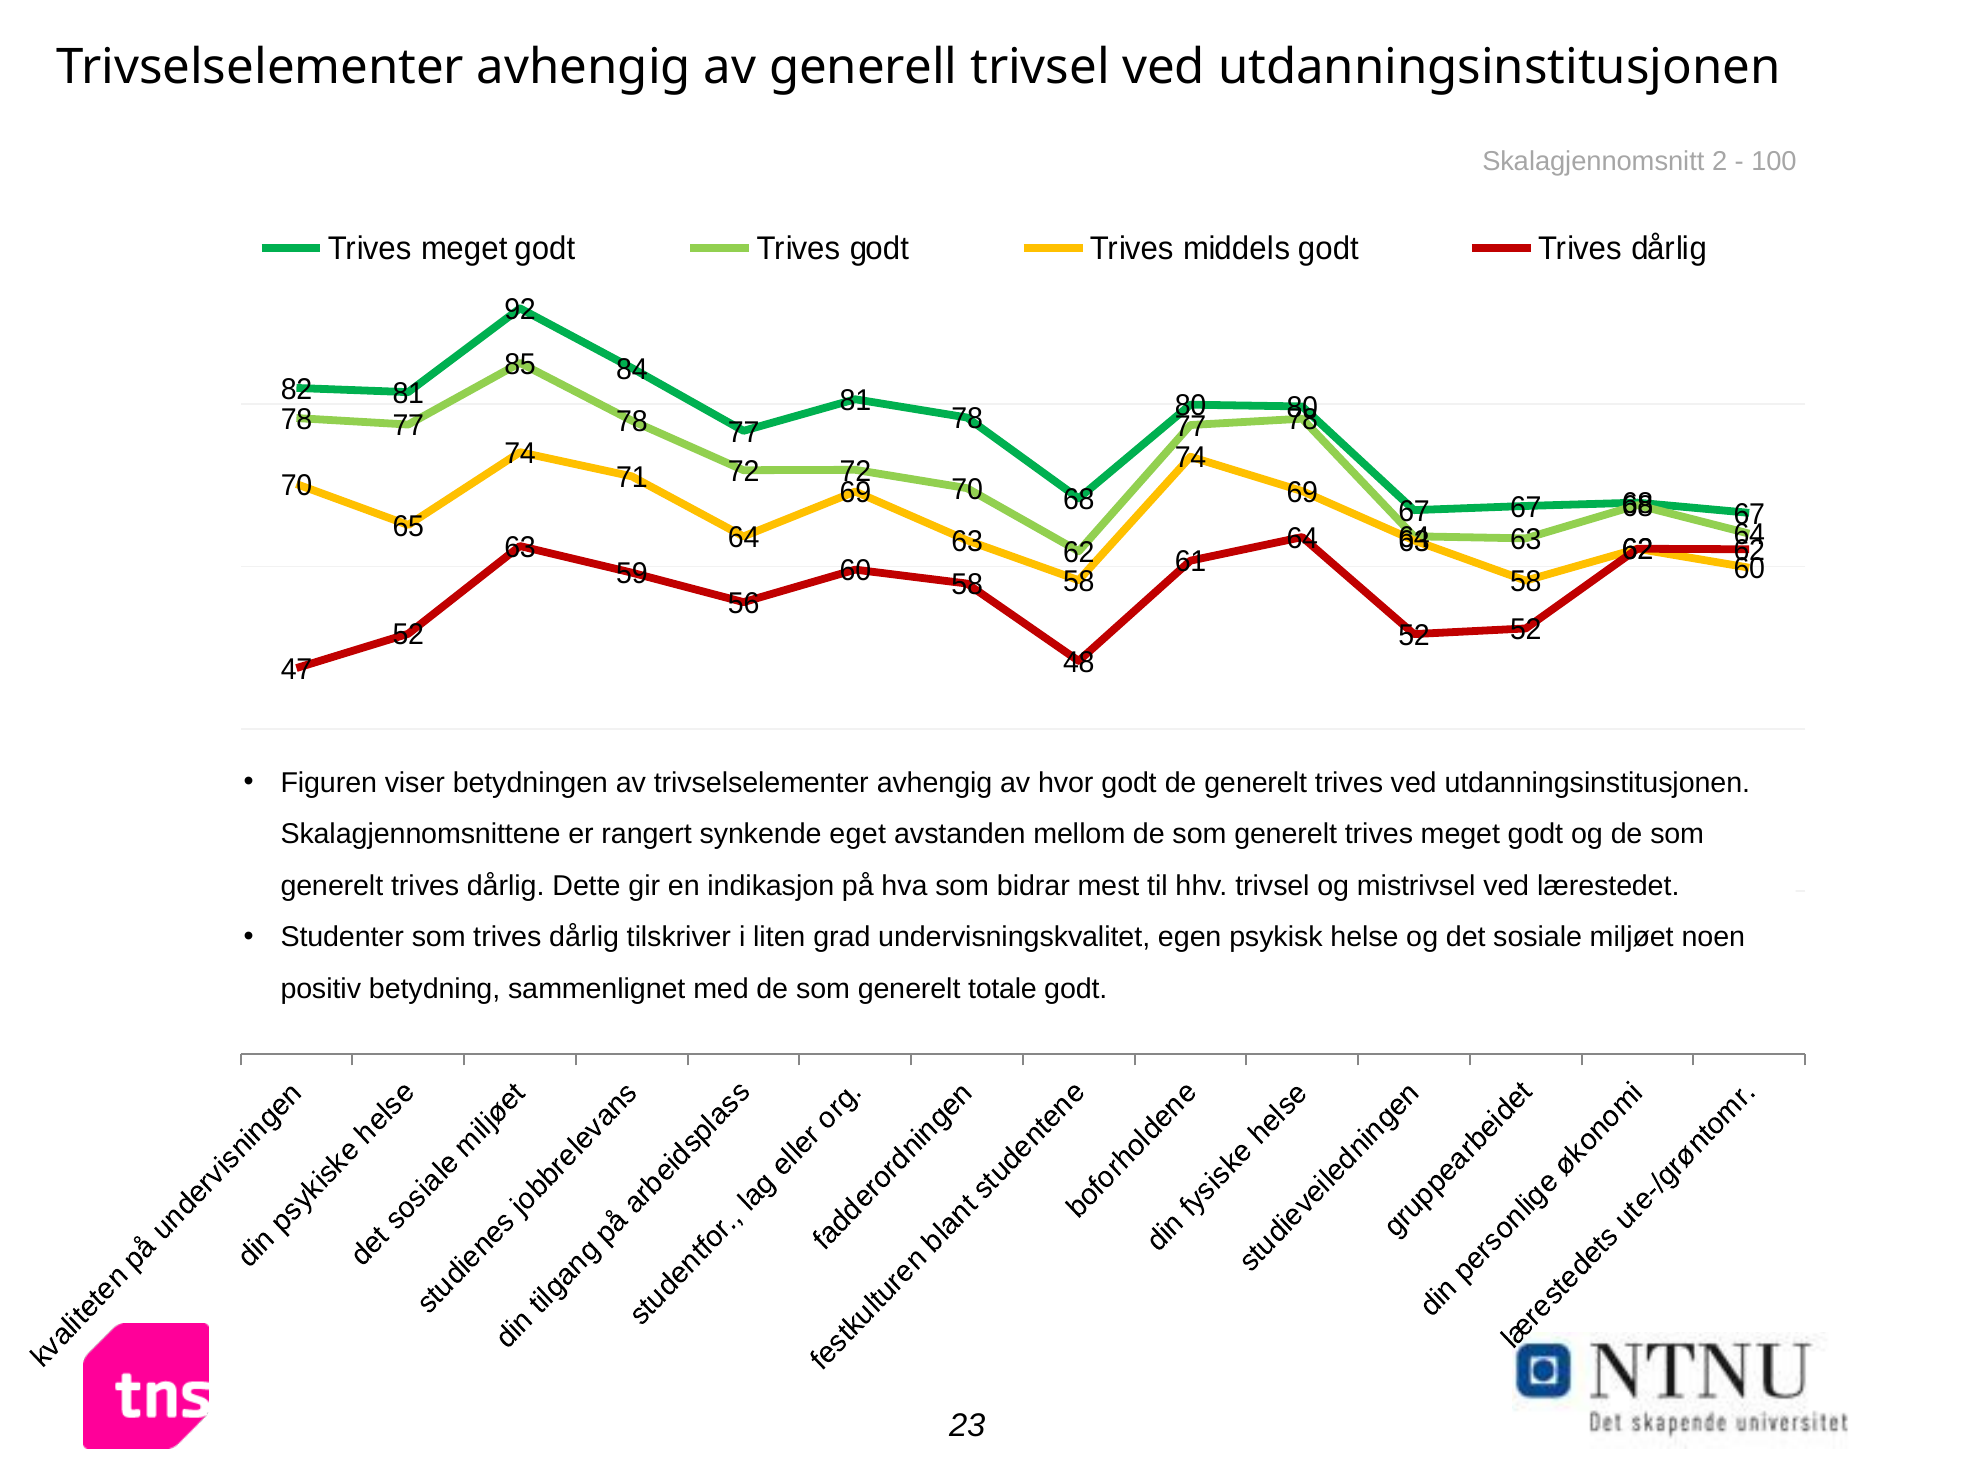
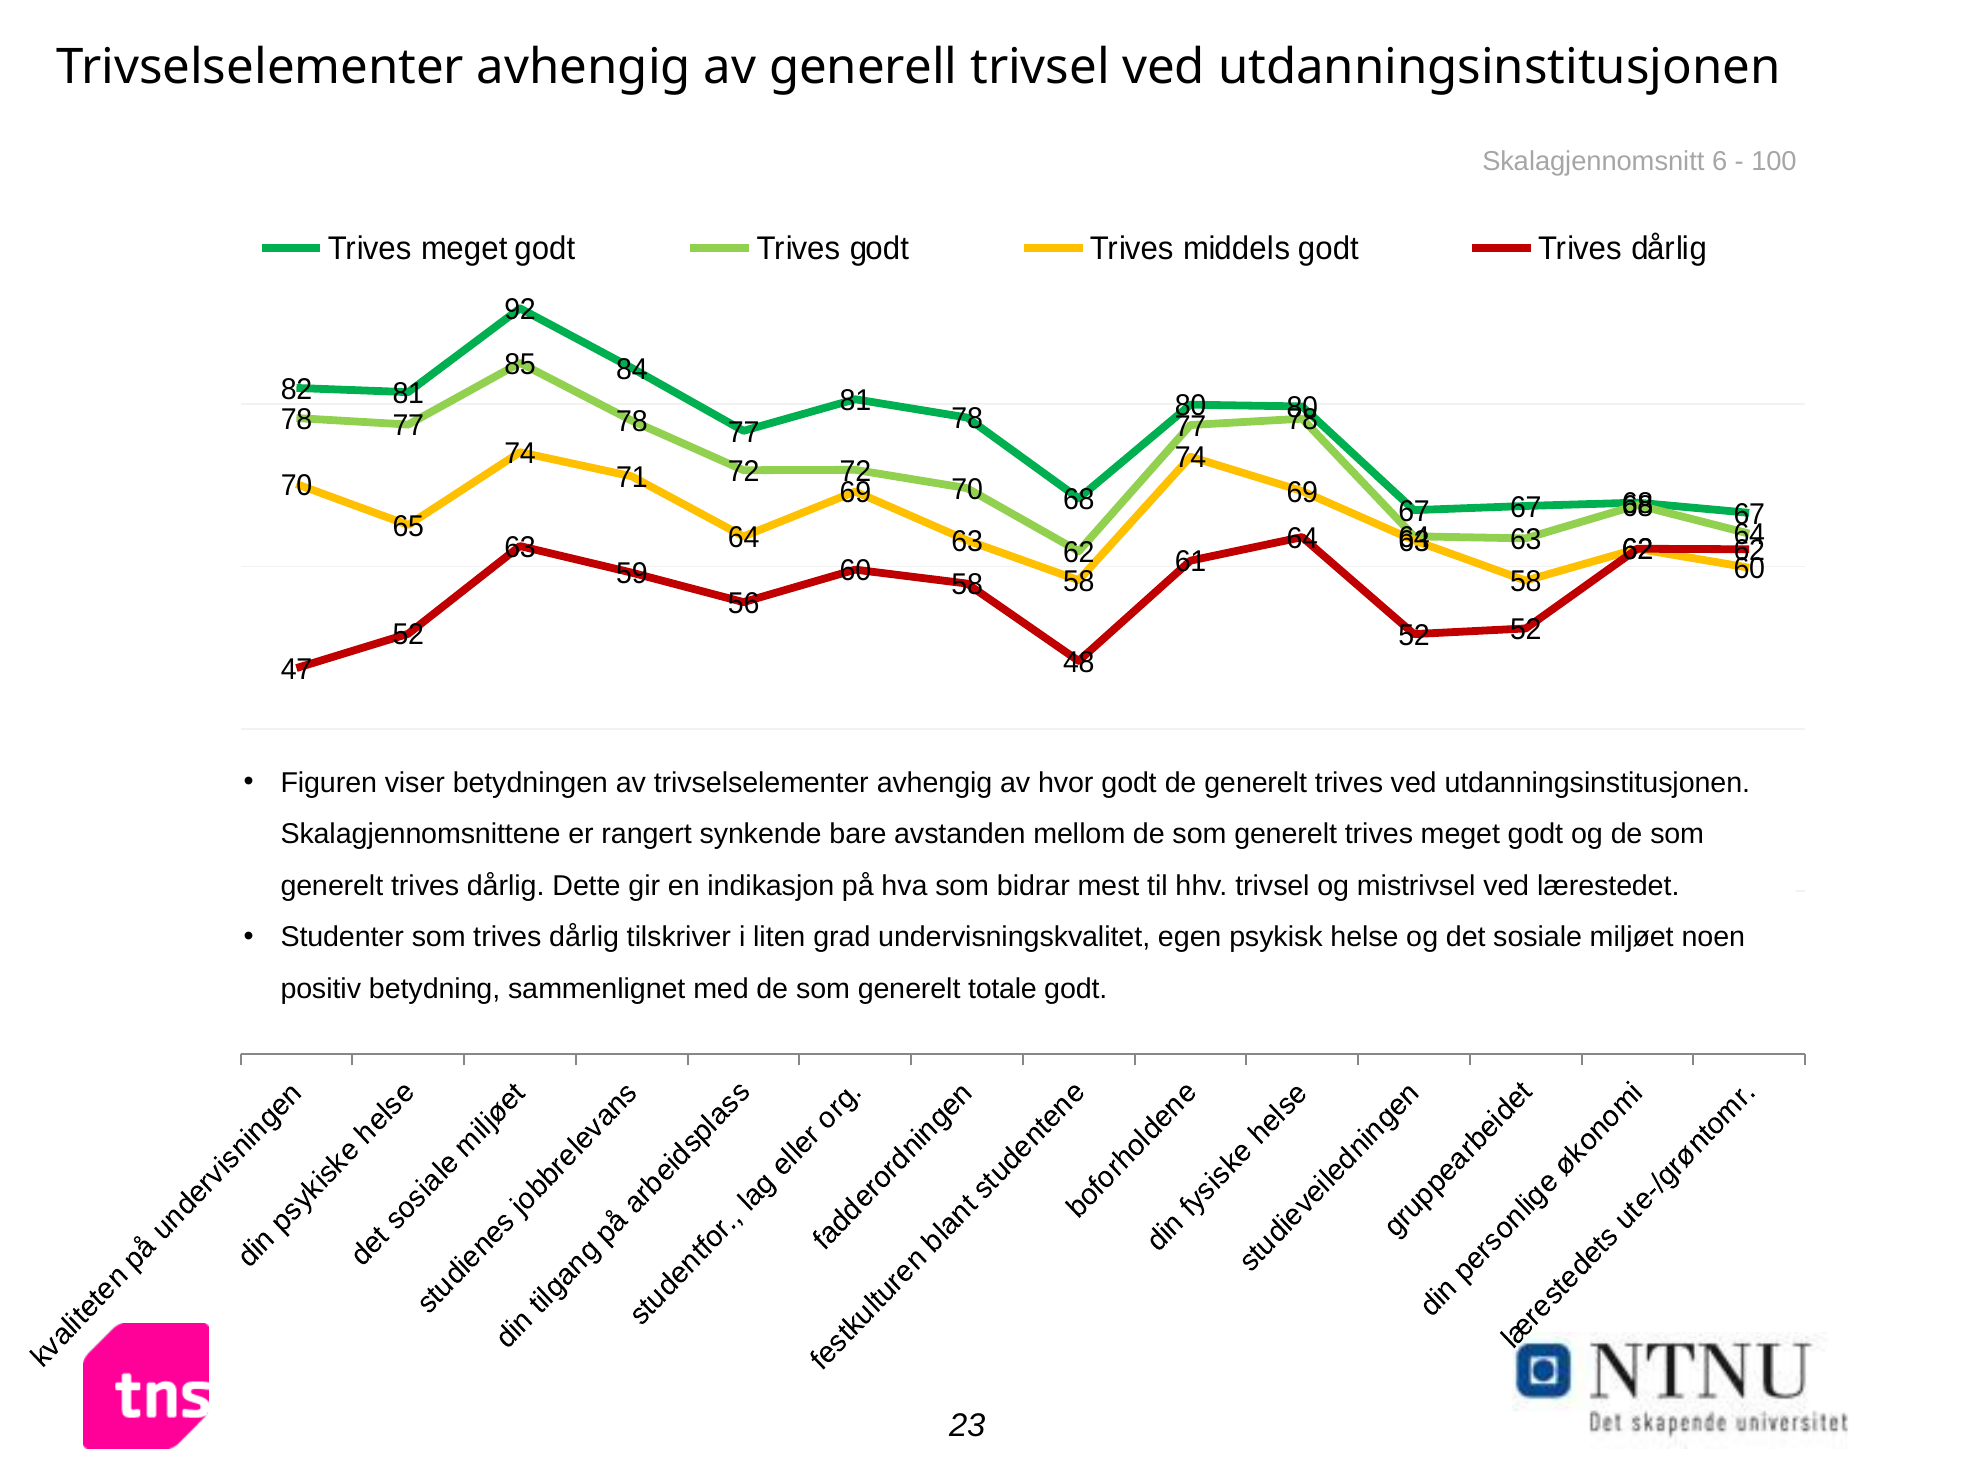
2: 2 -> 6 (1720, 161)
eget: eget -> bare (858, 835)
